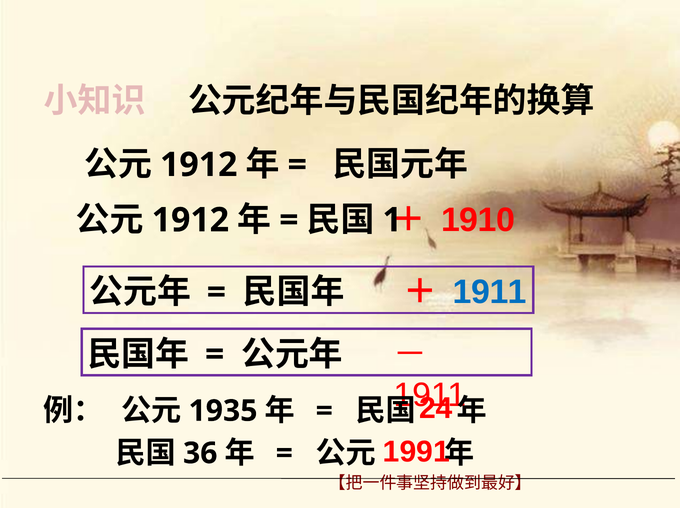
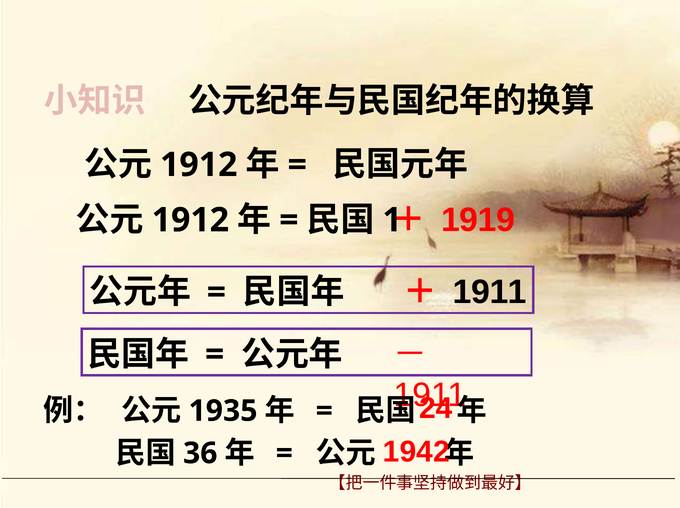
1910: 1910 -> 1919 (478, 220)
1911 colour: blue -> black (490, 292)
1991: 1991 -> 1942 (416, 452)
